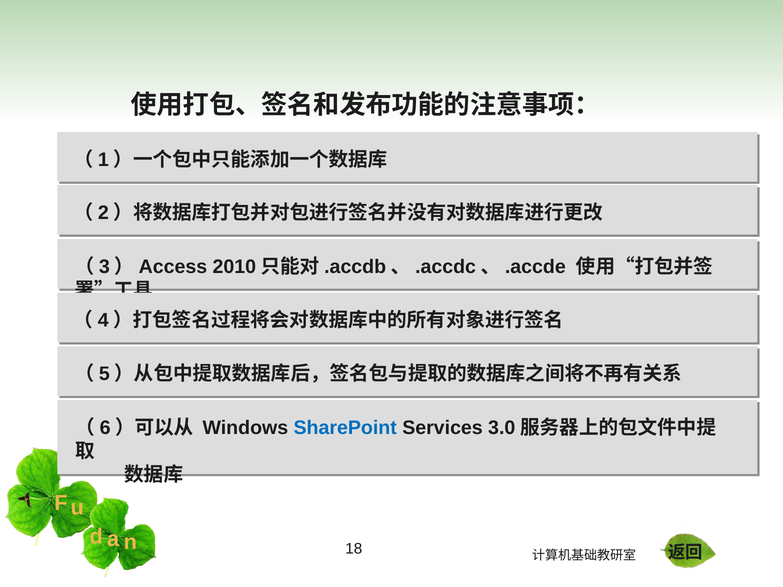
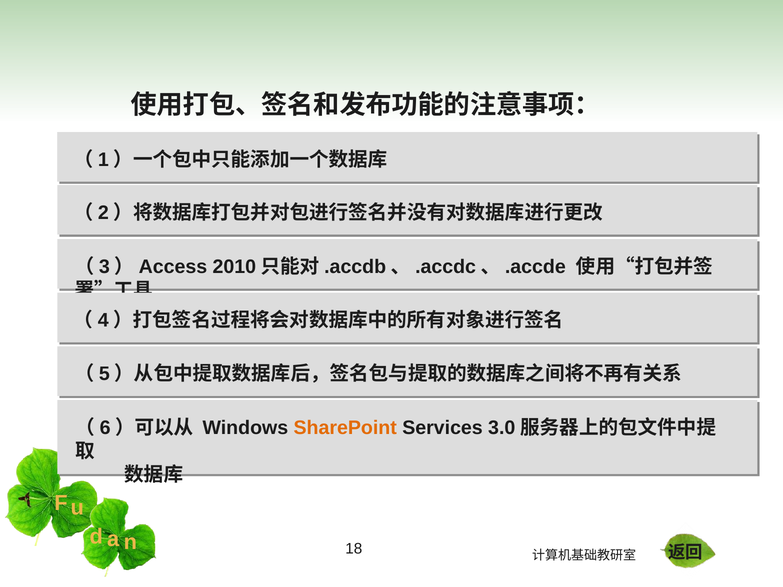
SharePoint colour: blue -> orange (345, 428)
